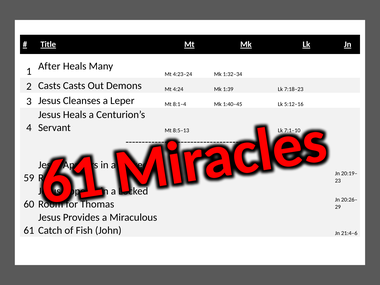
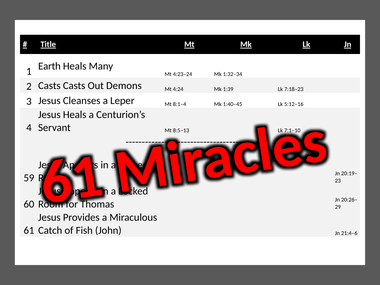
After: After -> Earth (49, 66)
